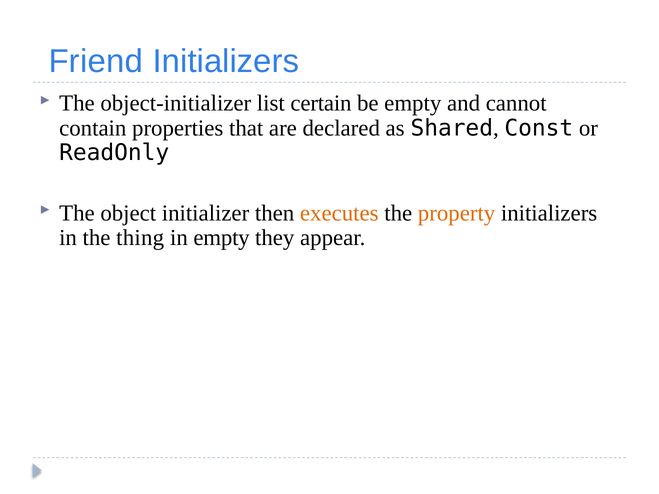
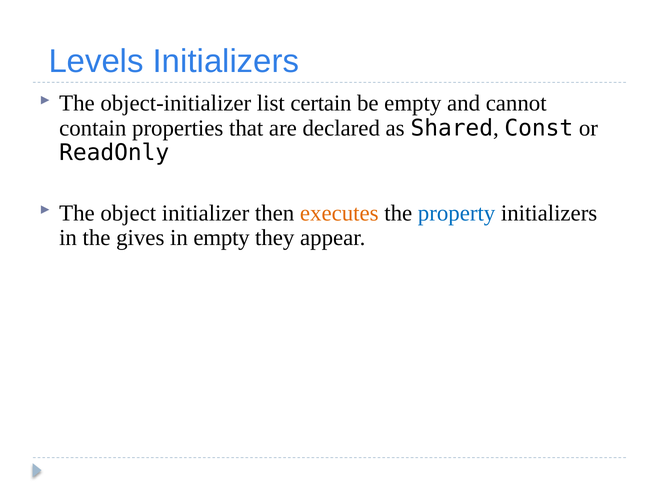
Friend: Friend -> Levels (96, 62)
property colour: orange -> blue (457, 213)
thing: thing -> gives (140, 238)
